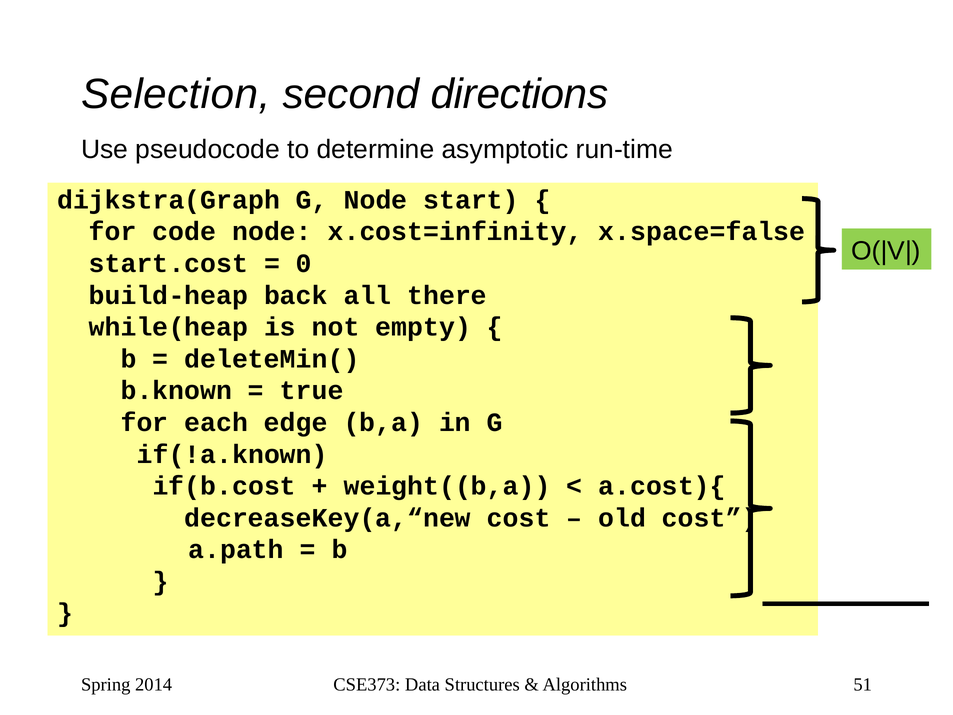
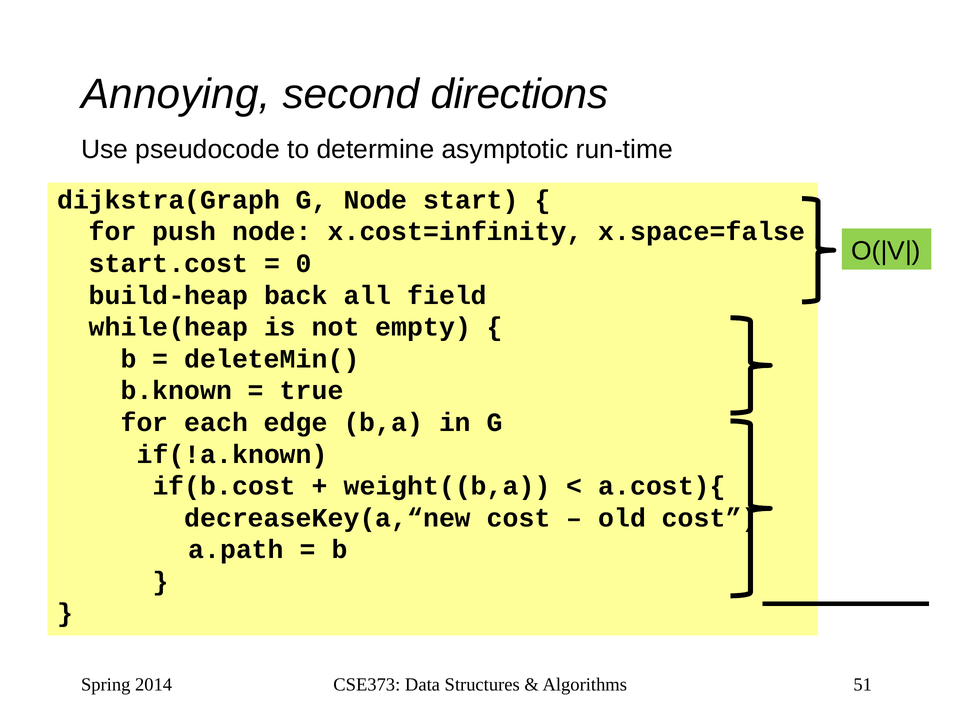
Selection: Selection -> Annoying (176, 94)
code: code -> push (184, 232)
there: there -> field (447, 295)
